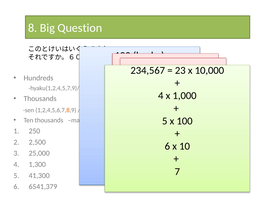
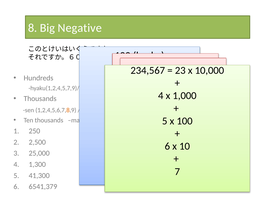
Question: Question -> Negative (80, 28)
